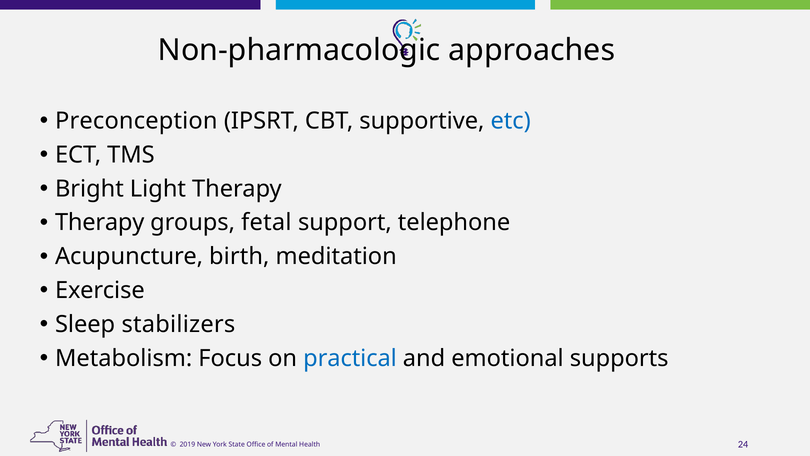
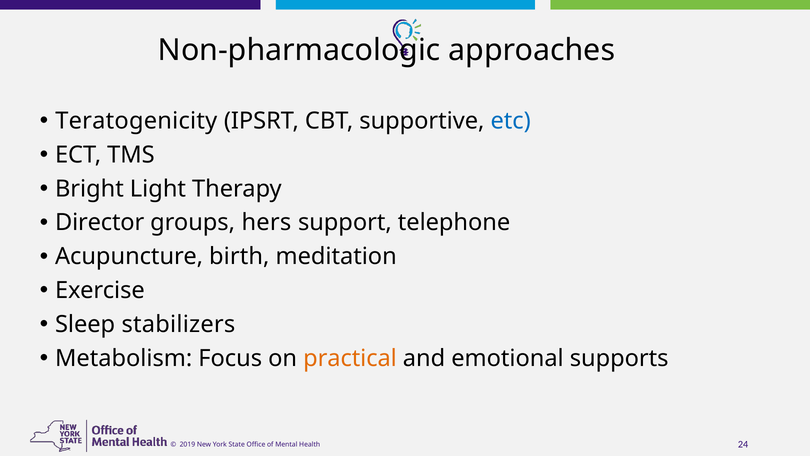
Preconception: Preconception -> Teratogenicity (136, 121)
Therapy: Therapy -> Director (100, 222)
fetal: fetal -> hers (266, 222)
practical colour: blue -> orange (350, 358)
